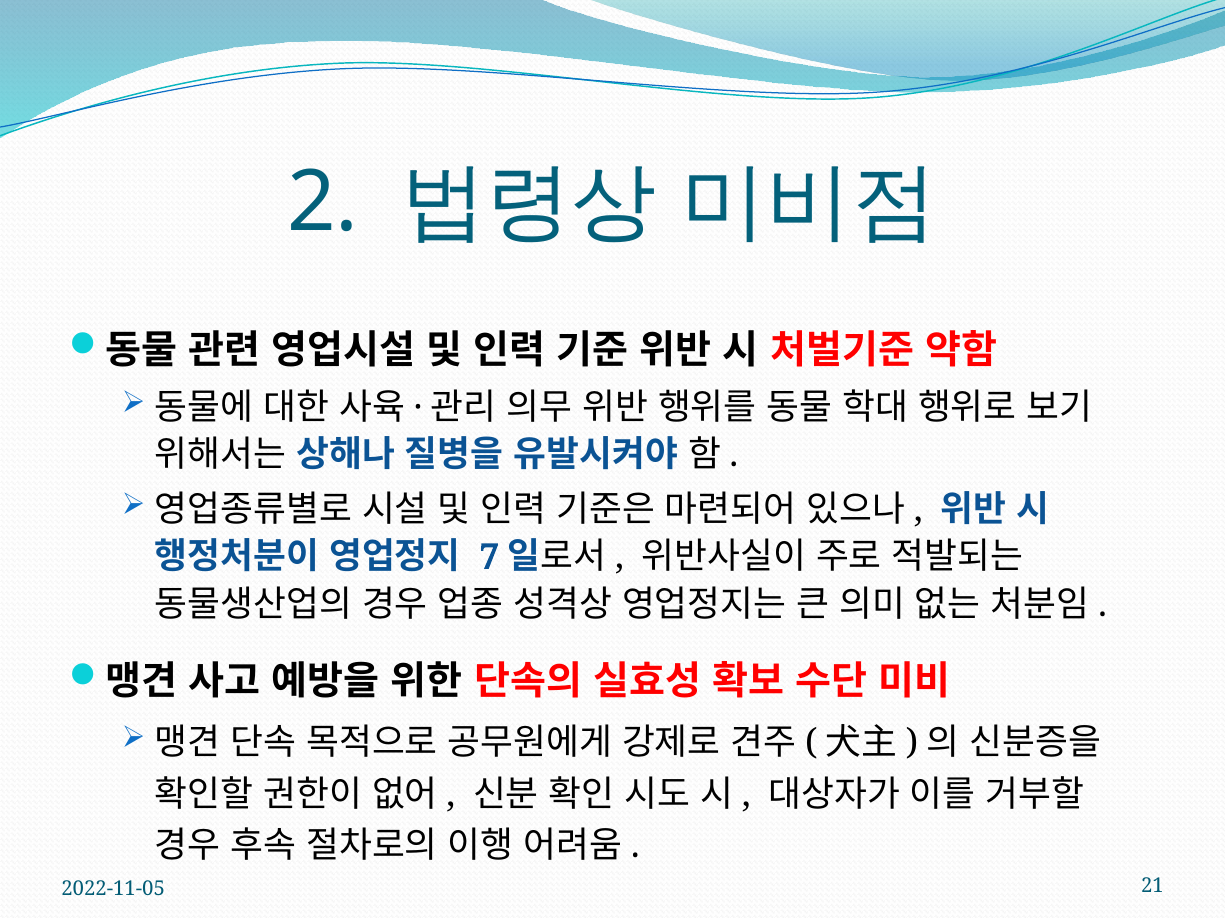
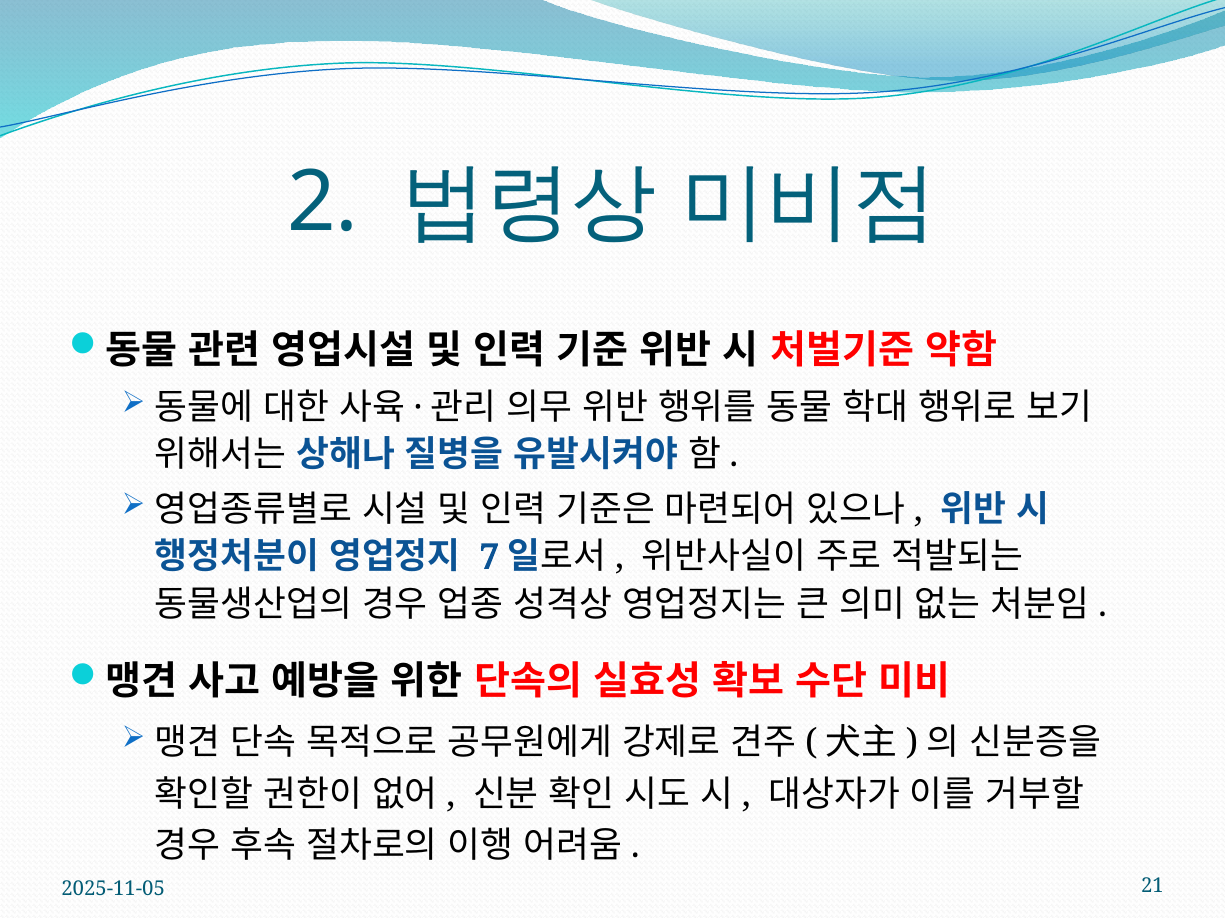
2022-11-05: 2022-11-05 -> 2025-11-05 (113, 890)
